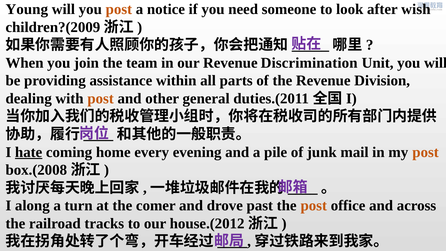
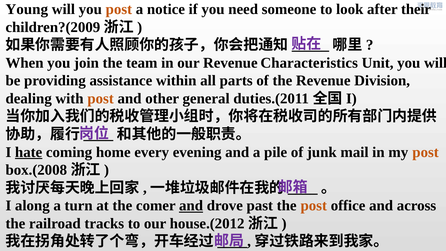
wish: wish -> their (416, 9)
Discrimination: Discrimination -> Characteristics (309, 63)
and underline: none -> present (191, 206)
